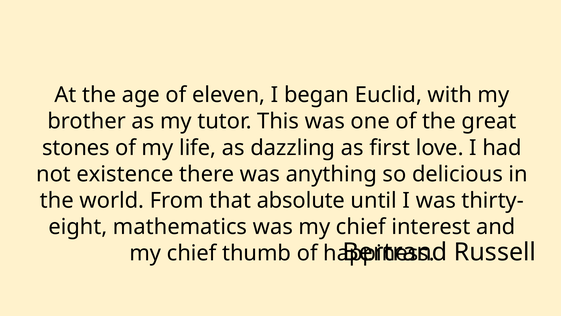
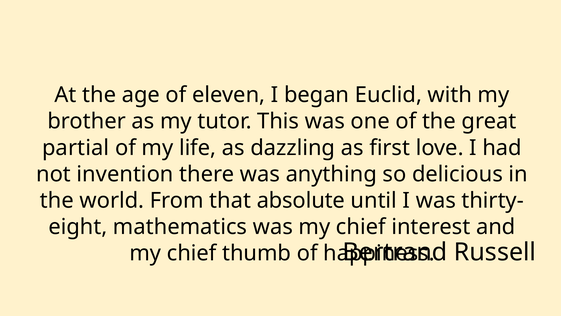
stones: stones -> partial (76, 148)
existence: existence -> invention (125, 174)
